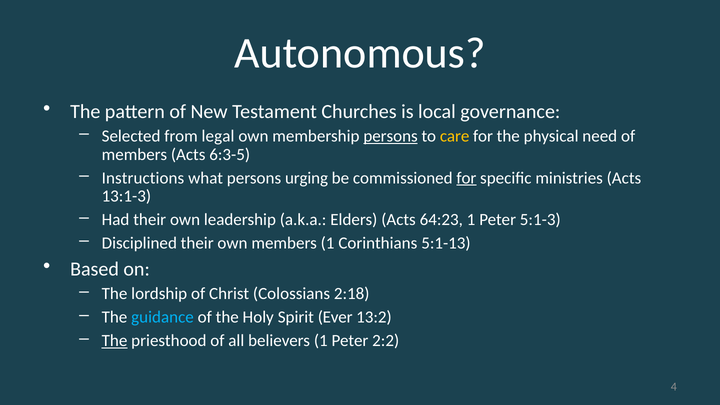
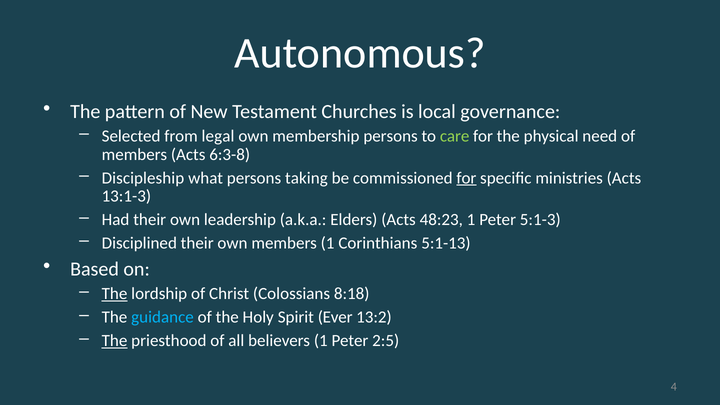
persons underline: present -> none (391, 136)
care colour: yellow -> light green (455, 136)
6:3-5: 6:3-5 -> 6:3-8 (230, 155)
Instructions: Instructions -> Discipleship (143, 178)
urging: urging -> taking (306, 178)
64:23: 64:23 -> 48:23 (441, 220)
The underline: none -> present (115, 294)
2:18: 2:18 -> 8:18 (352, 294)
2:2: 2:2 -> 2:5 (386, 341)
